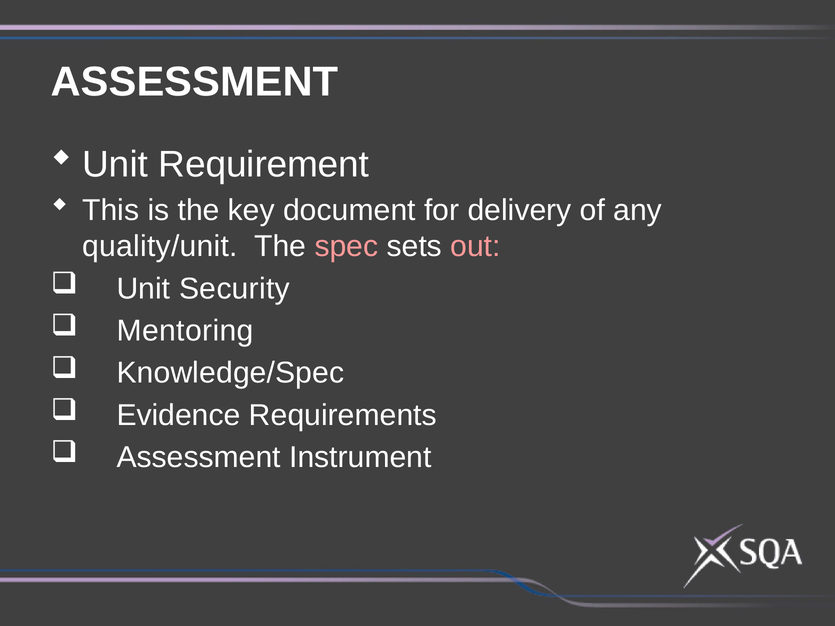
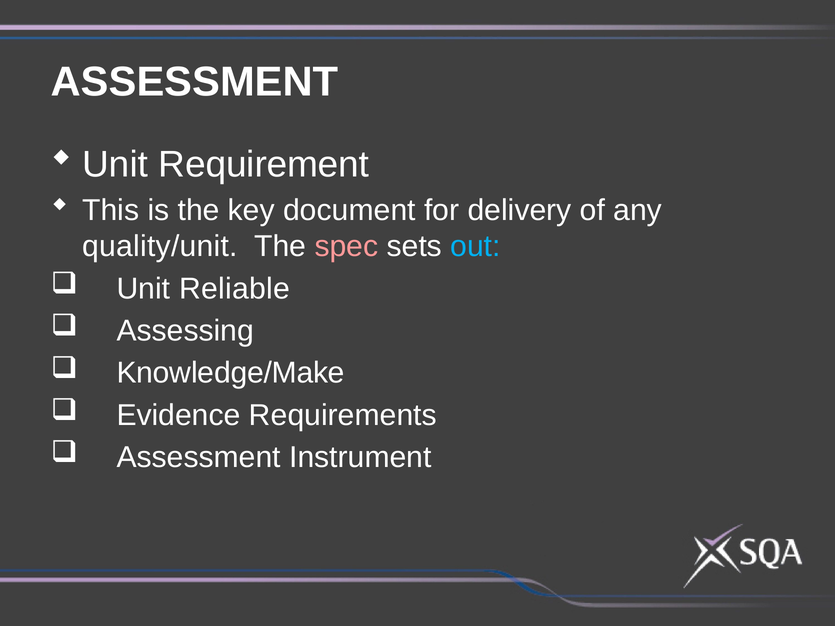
out colour: pink -> light blue (476, 247)
Security: Security -> Reliable (235, 289)
Mentoring: Mentoring -> Assessing (185, 331)
Knowledge/Spec: Knowledge/Spec -> Knowledge/Make (231, 373)
